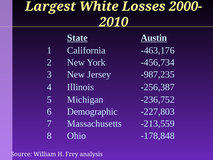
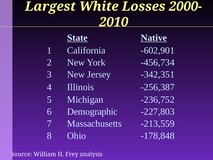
Austin: Austin -> Native (154, 38)
-463,176: -463,176 -> -602,901 (158, 50)
-987,235: -987,235 -> -342,351 (158, 74)
